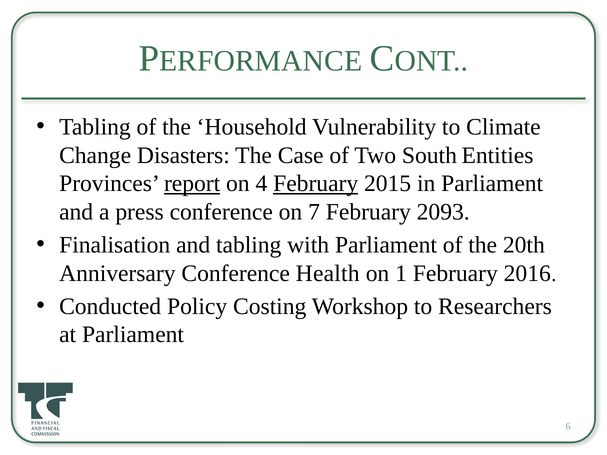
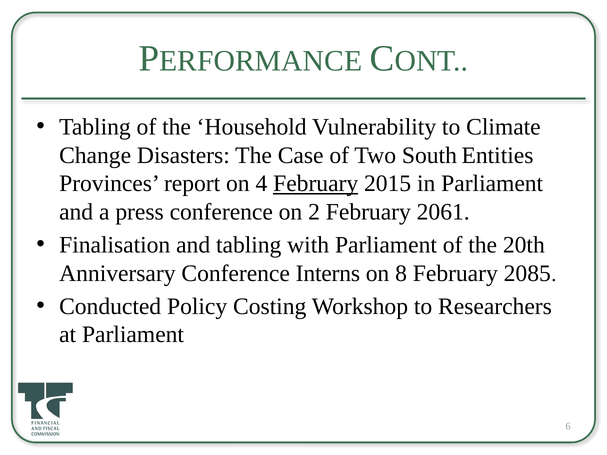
report underline: present -> none (192, 184)
7: 7 -> 2 (314, 212)
2093: 2093 -> 2061 (443, 212)
Health: Health -> Interns (328, 273)
1: 1 -> 8 (401, 273)
2016: 2016 -> 2085 (527, 273)
